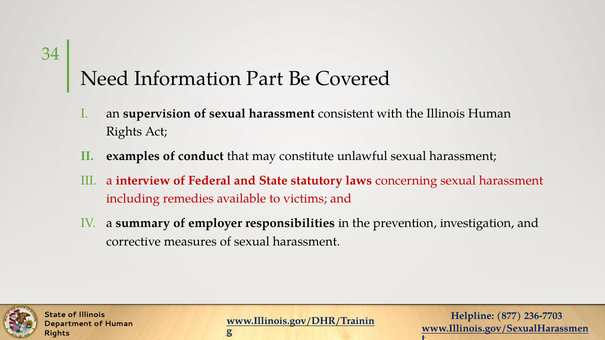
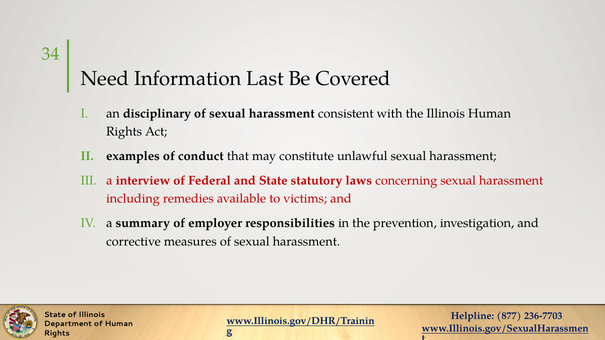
Part: Part -> Last (265, 79)
supervision: supervision -> disciplinary (157, 114)
